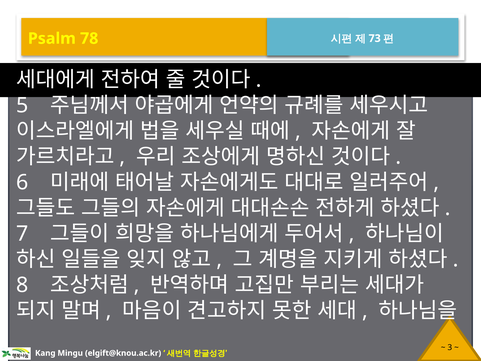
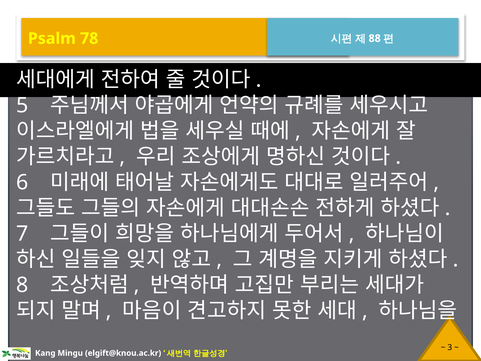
73: 73 -> 88 (375, 38)
